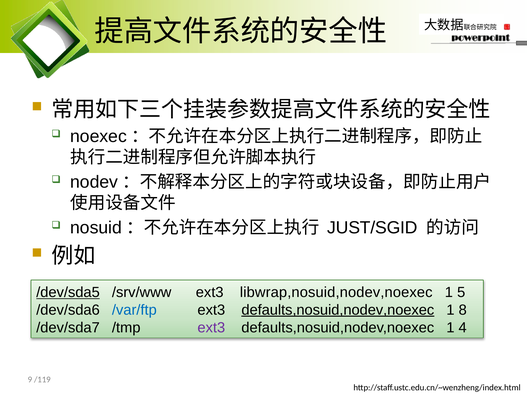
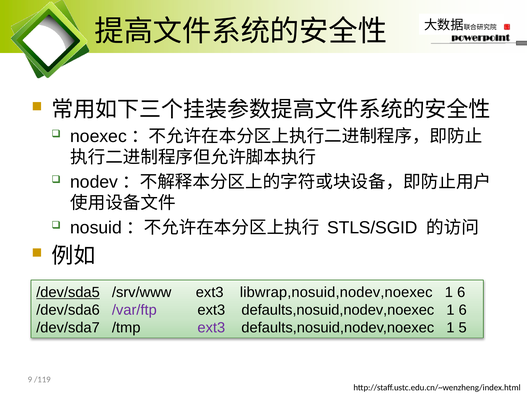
JUST/SGID: JUST/SGID -> STLS/SGID (372, 228)
5: 5 -> 6 (461, 293)
/var/ftp colour: blue -> purple (134, 310)
defaults,nosuid,nodev,noexec underline: present -> none (338, 310)
8: 8 -> 6 (463, 310)
4: 4 -> 5 (463, 328)
